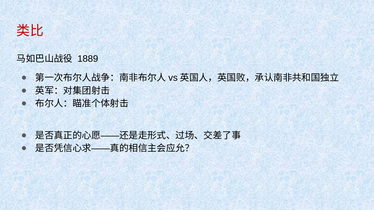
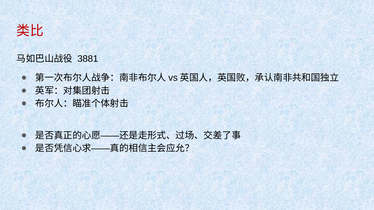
1889: 1889 -> 3881 (88, 59)
